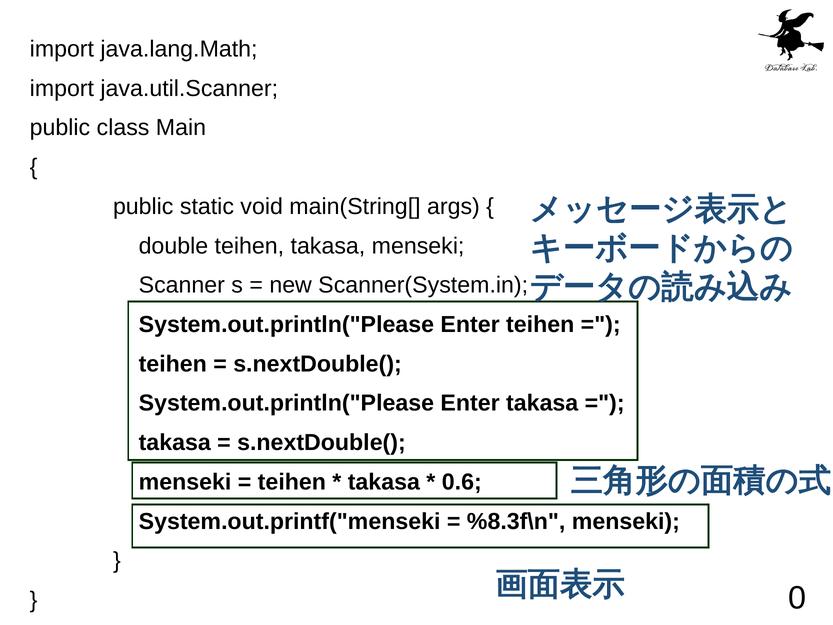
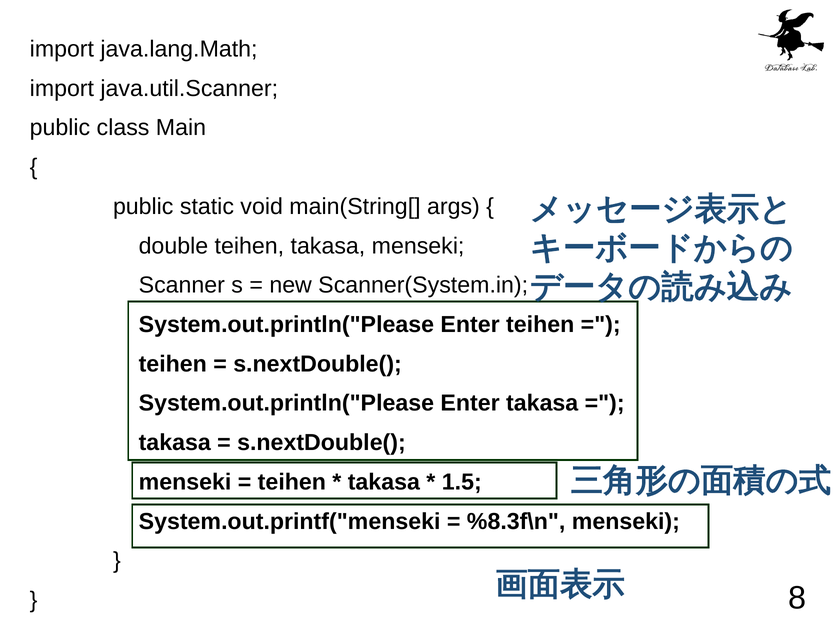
0.6: 0.6 -> 1.5 (462, 482)
0: 0 -> 8 (797, 598)
